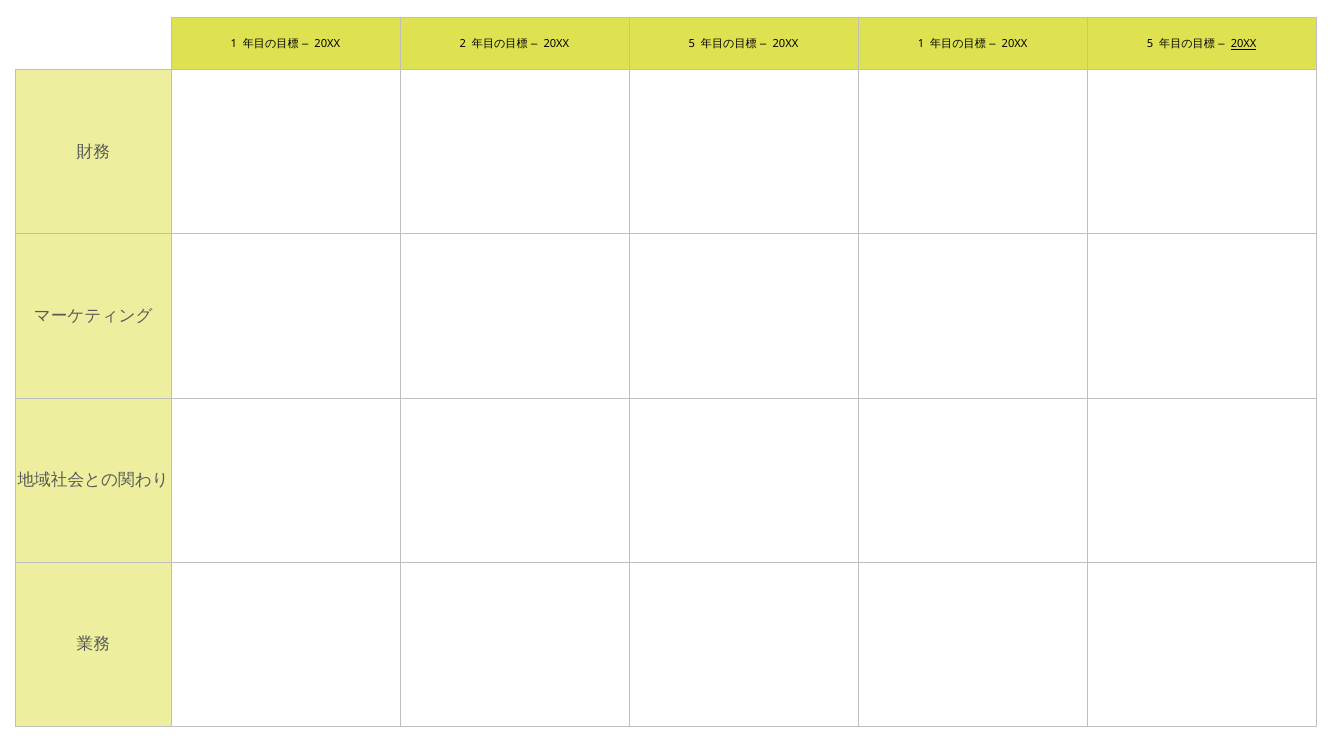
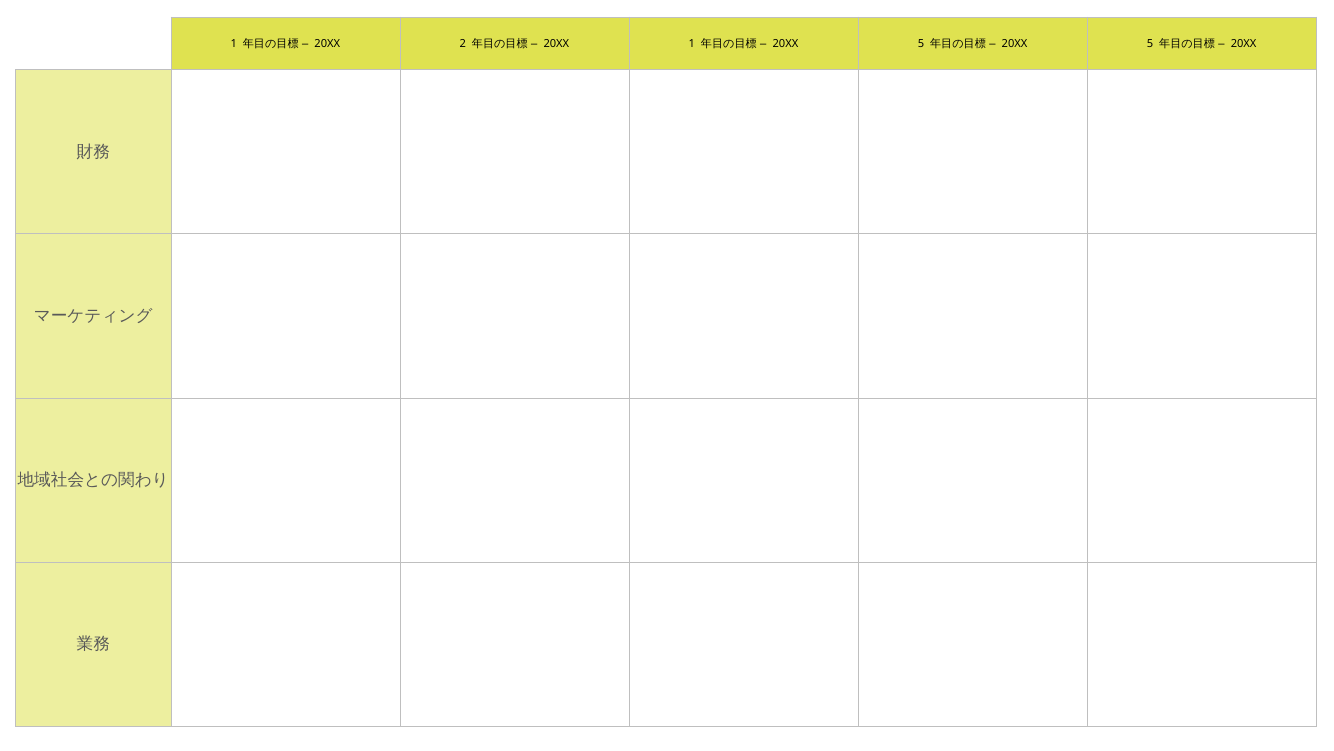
5: 5 -> 1 (692, 44)
1: 1 -> 5 (921, 44)
20XX underline: present -> none (1244, 44)
